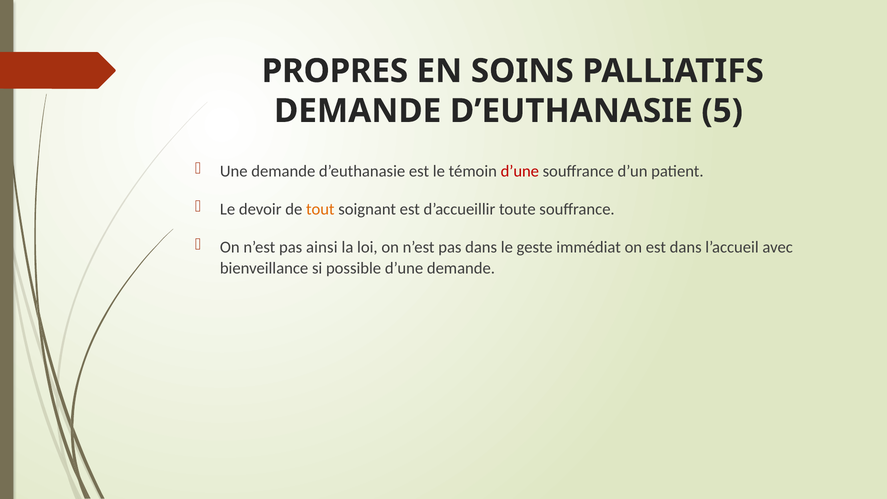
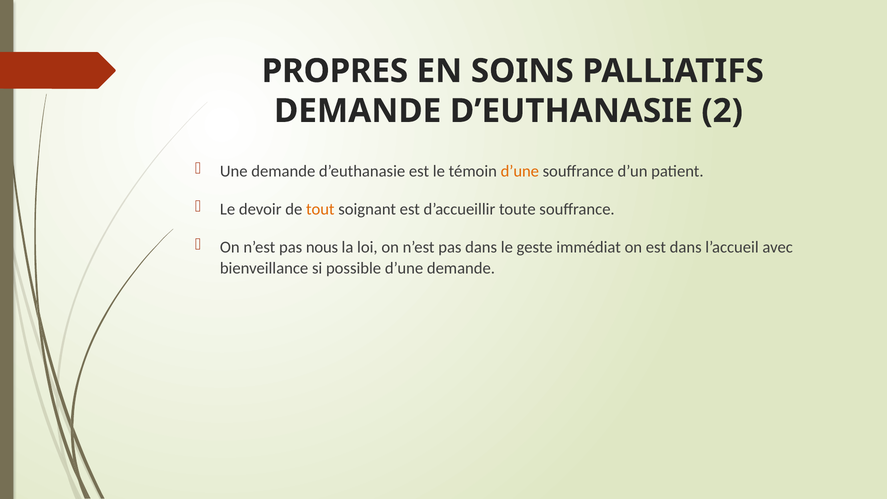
5: 5 -> 2 (722, 111)
d’une colour: red -> orange (520, 171)
ainsi: ainsi -> nous (322, 247)
